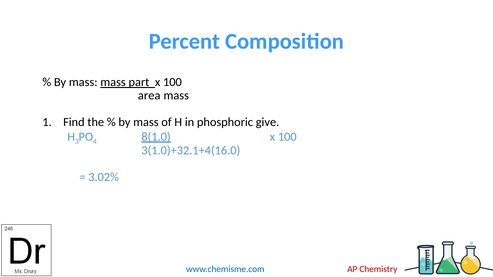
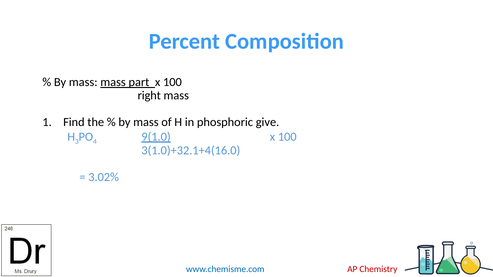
area: area -> right (149, 96)
8(1.0: 8(1.0 -> 9(1.0 (156, 137)
